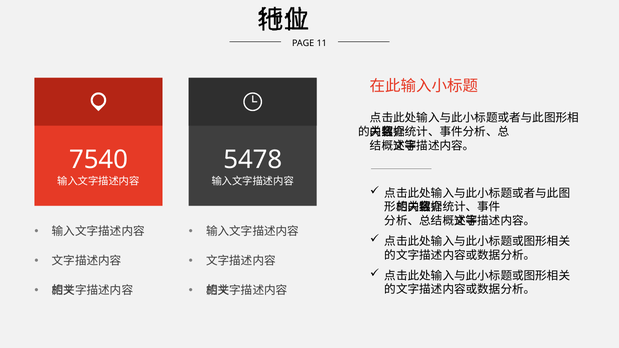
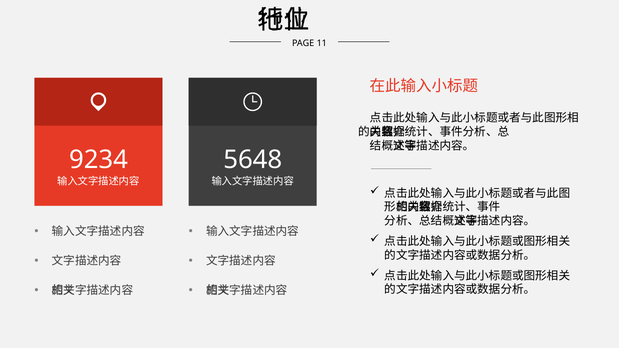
7540: 7540 -> 9234 (98, 160)
5478: 5478 -> 5648 (253, 160)
